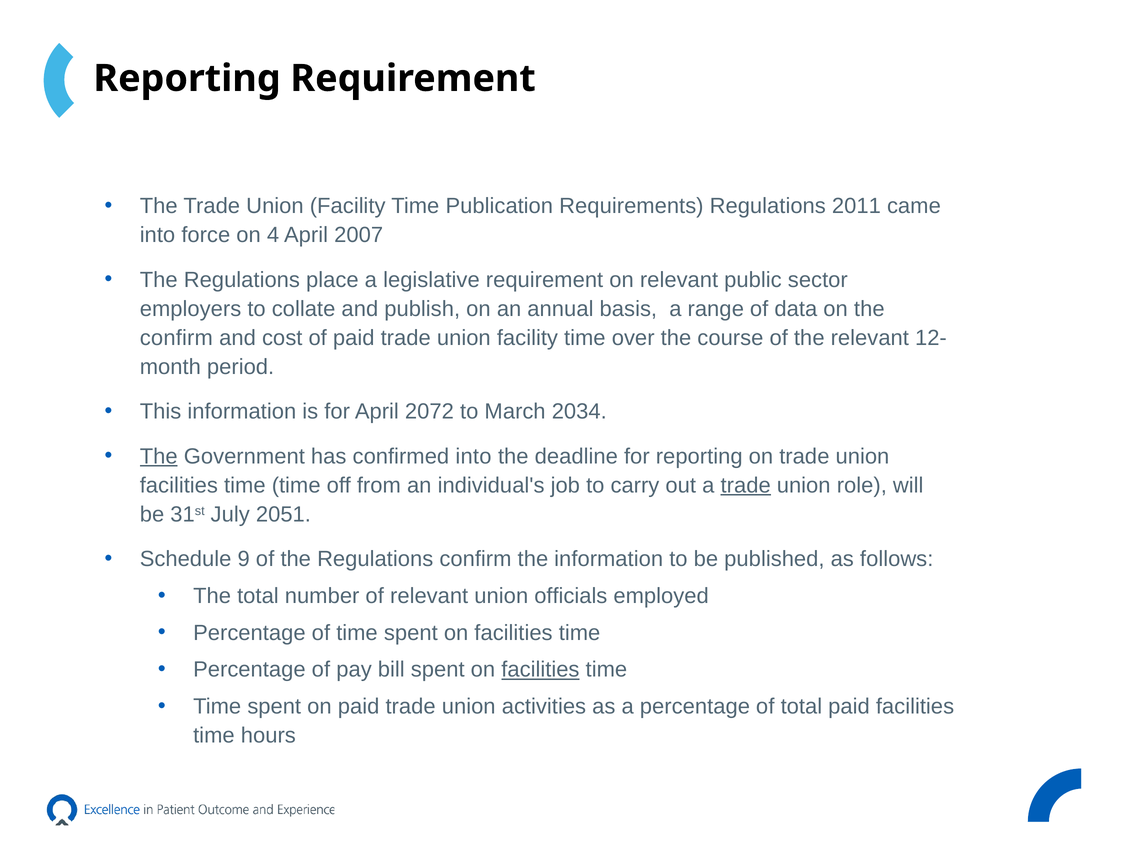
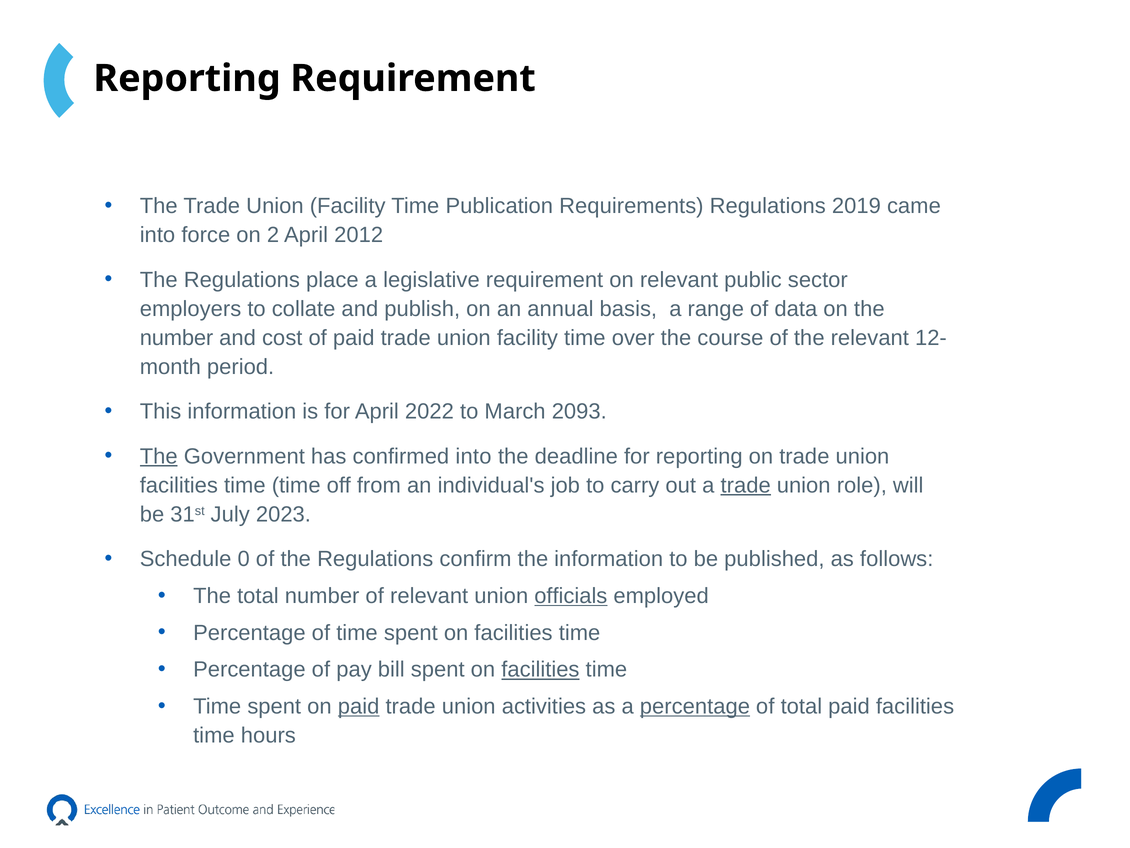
2011: 2011 -> 2019 (856, 206)
4: 4 -> 2 (273, 235)
2007: 2007 -> 2012 (359, 235)
confirm: confirm -> number (177, 338)
2072: 2072 -> 2022 (429, 411)
2034: 2034 -> 2093 (579, 411)
2051: 2051 -> 2023 (283, 514)
9: 9 -> 0 (244, 559)
officials underline: none -> present (571, 596)
paid underline: none -> present (359, 706)
percentage underline: none -> present (695, 706)
